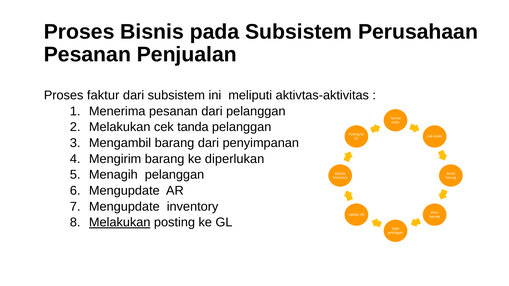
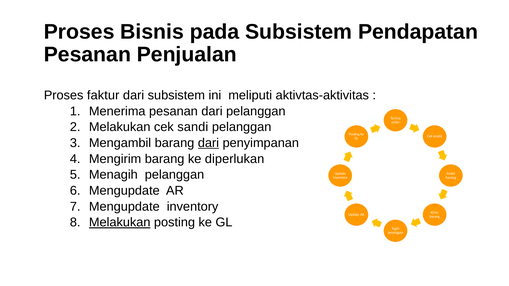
Perusahaan: Perusahaan -> Pendapatan (418, 32)
tanda: tanda -> sandi (193, 127)
dari underline: none -> present (208, 143)
